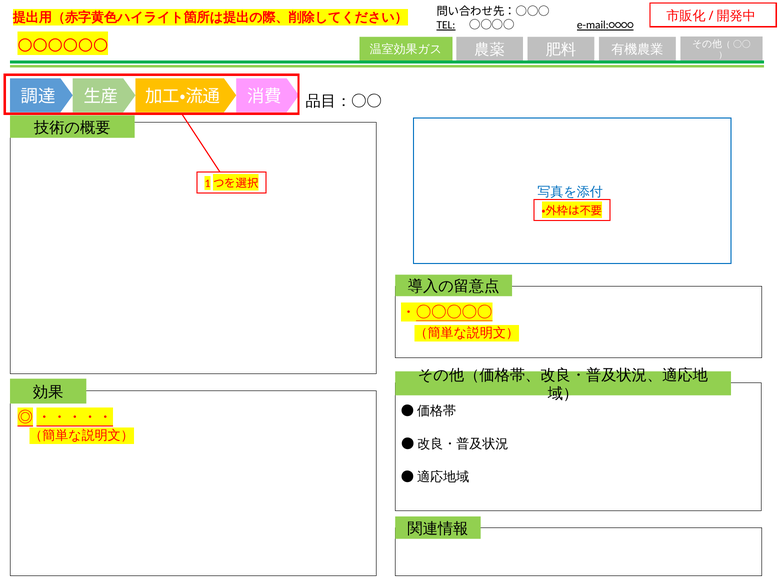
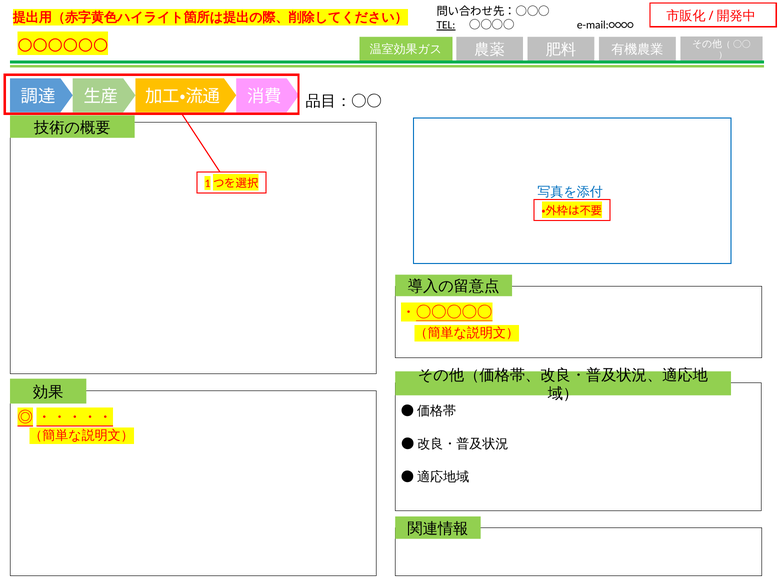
e-mail:○○○○ underline: present -> none (605, 25)
